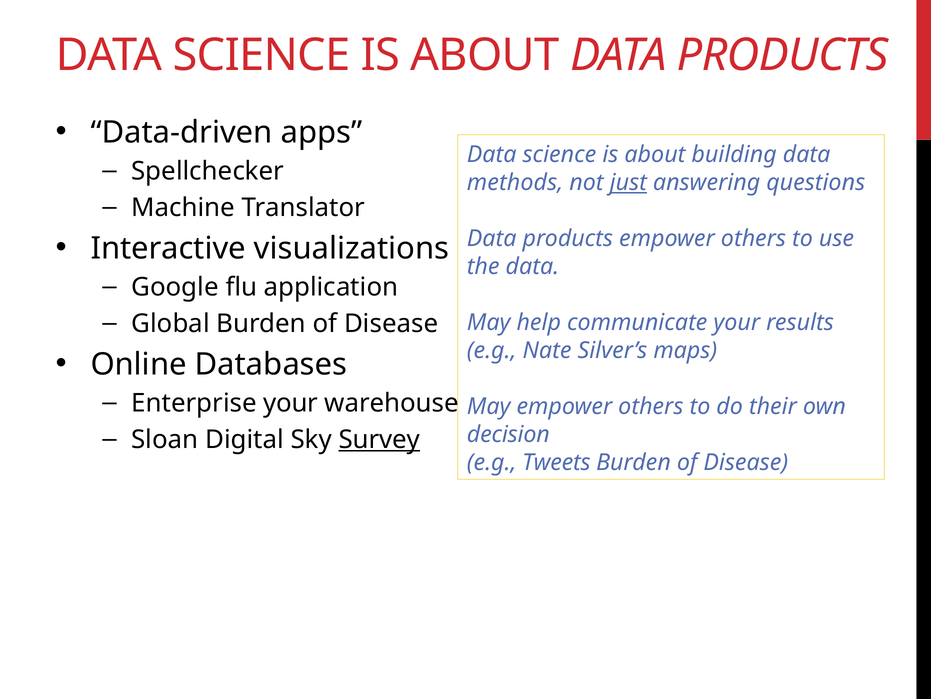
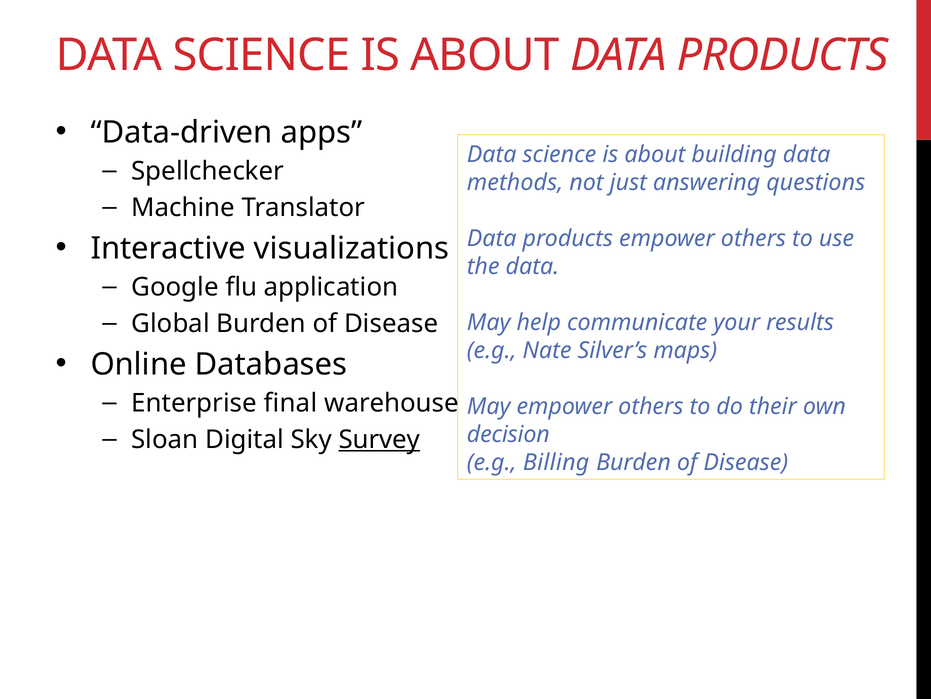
just underline: present -> none (628, 183)
Enterprise your: your -> final (290, 403)
Tweets: Tweets -> Billing (556, 462)
